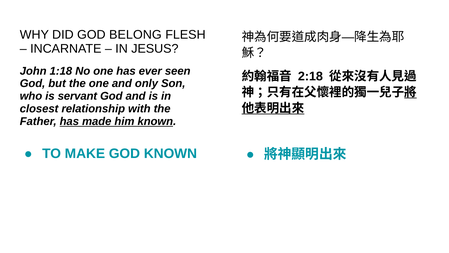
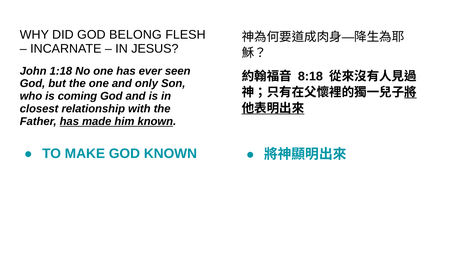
2:18: 2:18 -> 8:18 (310, 76)
servant: servant -> coming (77, 96)
